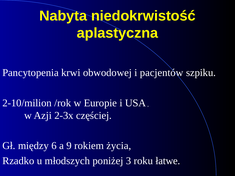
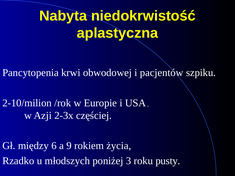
łatwe: łatwe -> pusty (168, 161)
